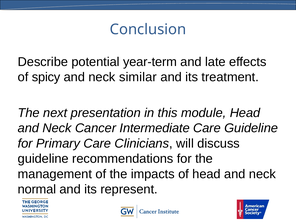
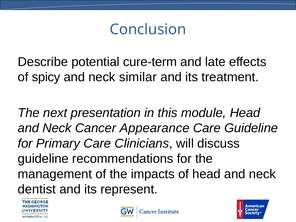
year-term: year-term -> cure-term (150, 62)
Intermediate: Intermediate -> Appearance (155, 128)
normal: normal -> dentist (37, 189)
